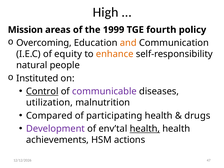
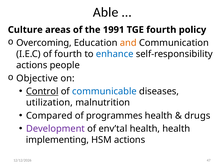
High: High -> Able (106, 12)
Mission: Mission -> Culture (25, 30)
1999: 1999 -> 1991 (114, 30)
of equity: equity -> fourth (68, 54)
enhance colour: orange -> blue (115, 54)
natural: natural -> actions (32, 65)
Instituted: Instituted -> Objective (37, 78)
communicable colour: purple -> blue (104, 91)
participating: participating -> programmes (114, 116)
health underline: present -> none (145, 129)
achievements: achievements -> implementing (57, 140)
